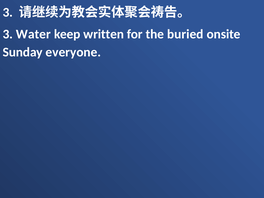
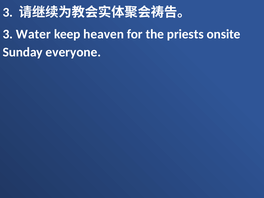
written: written -> heaven (104, 34)
buried: buried -> priests (185, 34)
